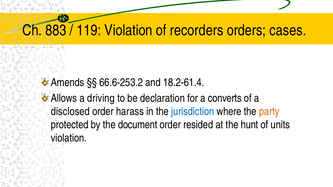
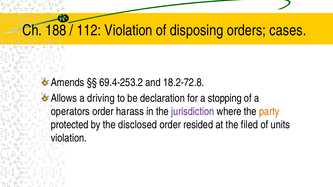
883: 883 -> 188 (56, 30)
119: 119 -> 112 (89, 30)
recorders: recorders -> disposing (197, 30)
66.6-253.2: 66.6-253.2 -> 69.4-253.2 (121, 83)
18.2-61.4: 18.2-61.4 -> 18.2-72.8 (184, 83)
converts: converts -> stopping (225, 98)
disclosed: disclosed -> operators (70, 112)
jurisdiction colour: blue -> purple (193, 112)
document: document -> disclosed (138, 125)
hunt: hunt -> filed (249, 125)
